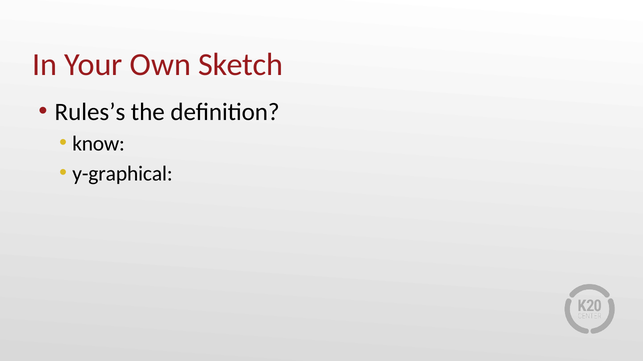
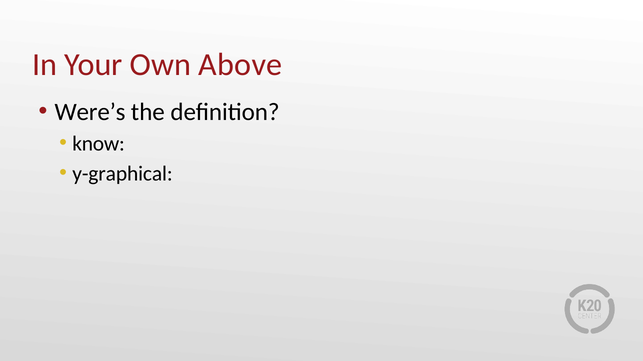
Sketch: Sketch -> Above (240, 65)
Rules’s: Rules’s -> Were’s (90, 112)
